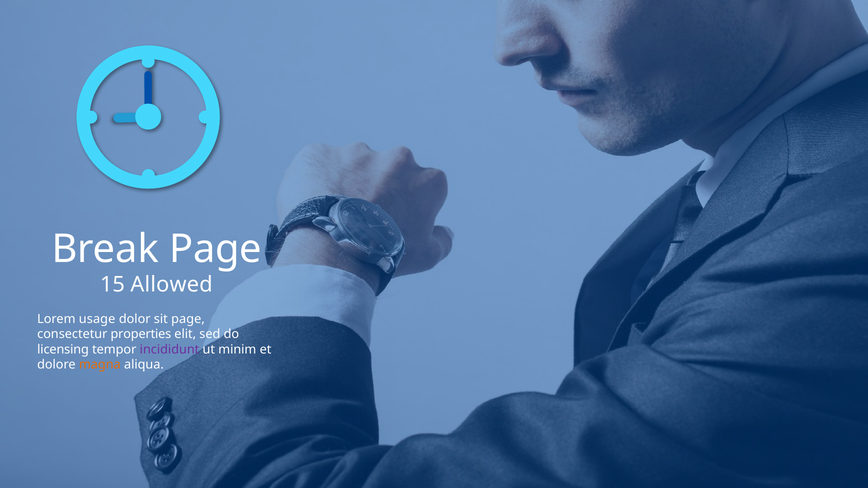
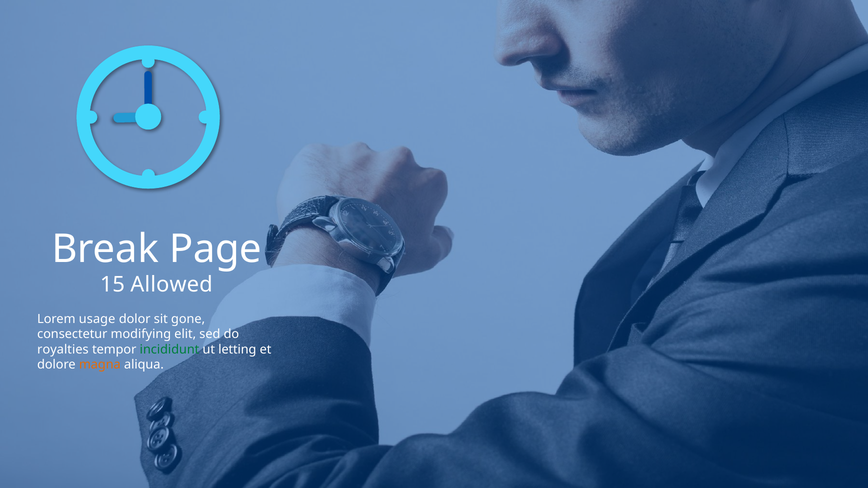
sit page: page -> gone (188, 319)
properties: properties -> modifying (141, 334)
licensing: licensing -> royalties (63, 350)
incididunt colour: purple -> green (170, 350)
minim: minim -> letting (237, 350)
